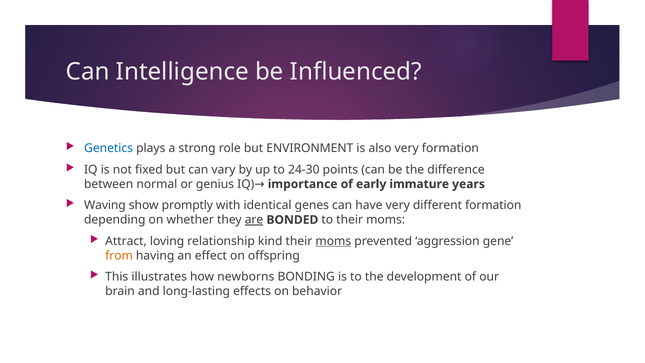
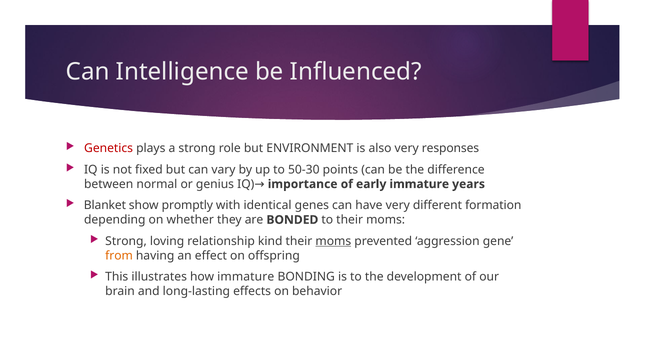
Genetics colour: blue -> red (109, 148)
very formation: formation -> responses (450, 148)
24-30: 24-30 -> 50-30 (304, 169)
Waving: Waving -> Blanket (105, 205)
are underline: present -> none (254, 220)
Attract: Attract -> Strong (126, 241)
how newborns: newborns -> immature (246, 277)
